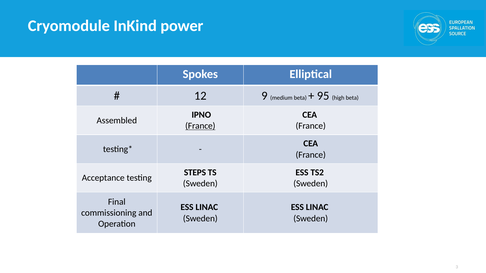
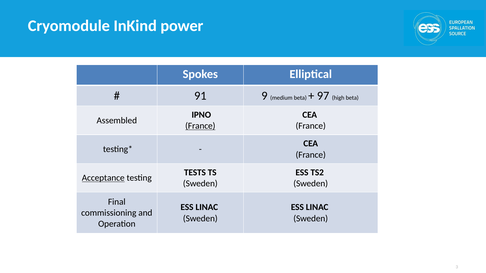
12: 12 -> 91 (200, 96)
95: 95 -> 97 (323, 96)
STEPS: STEPS -> TESTS (195, 173)
Acceptance underline: none -> present (103, 178)
